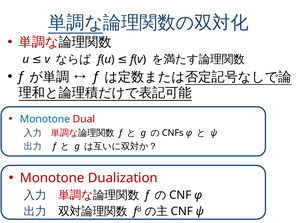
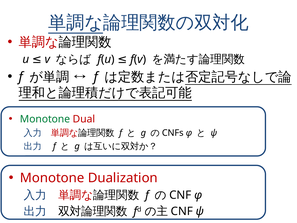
Monotone colour: blue -> green (45, 119)
